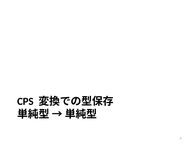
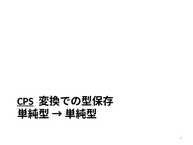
CPS underline: none -> present (25, 101)
